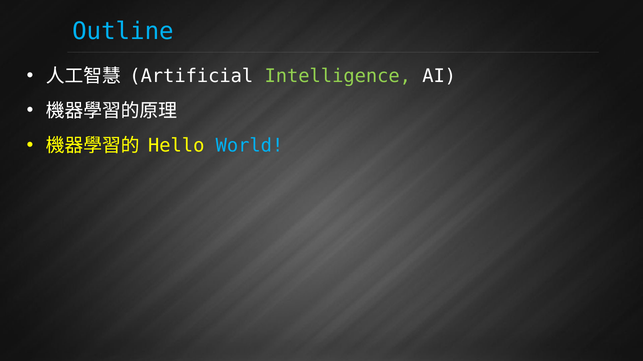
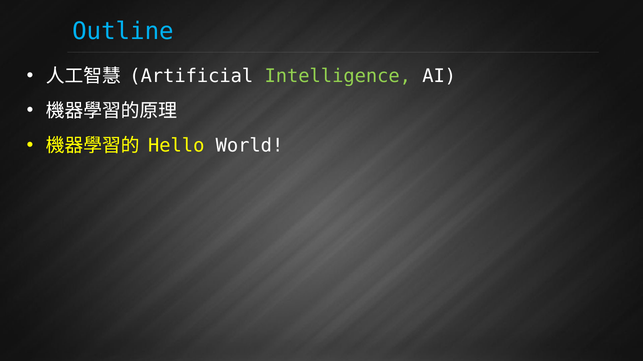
World colour: light blue -> white (249, 146)
